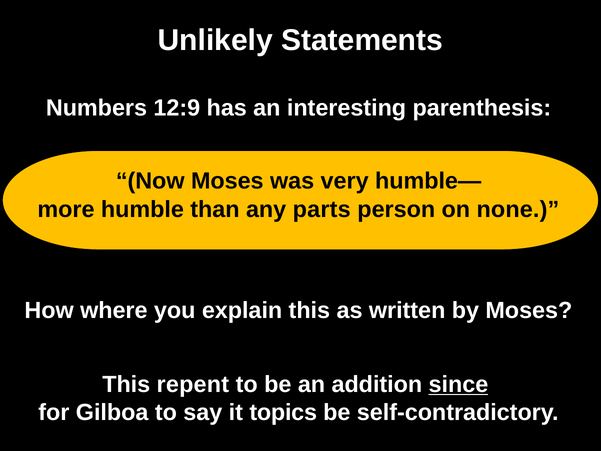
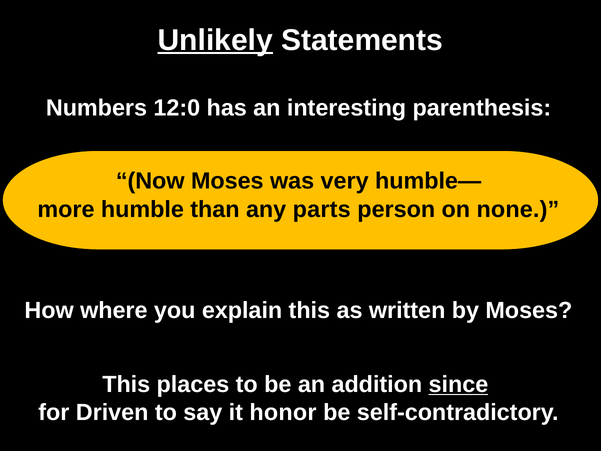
Unlikely underline: none -> present (215, 40)
12:9: 12:9 -> 12:0 (177, 108)
repent: repent -> places (193, 384)
Gilboa: Gilboa -> Driven (112, 412)
topics: topics -> honor (283, 412)
